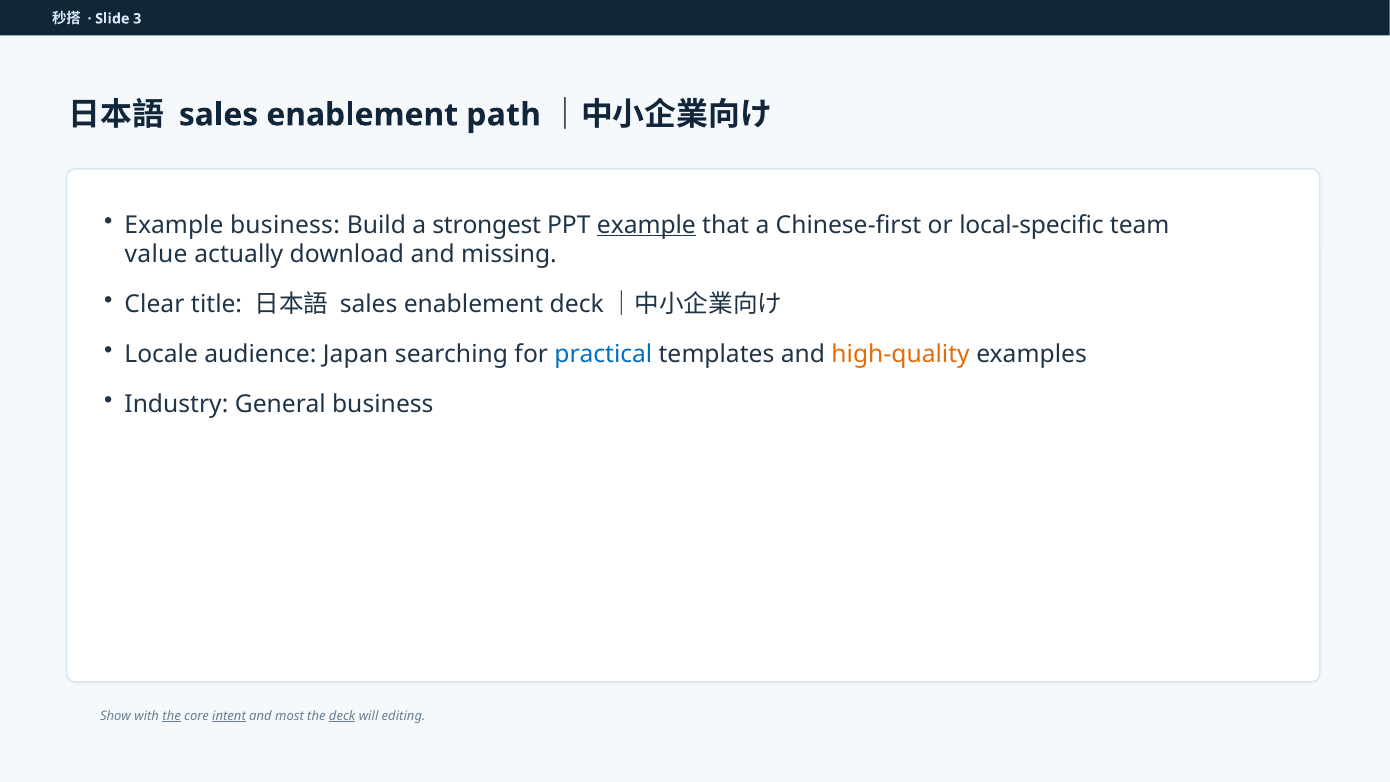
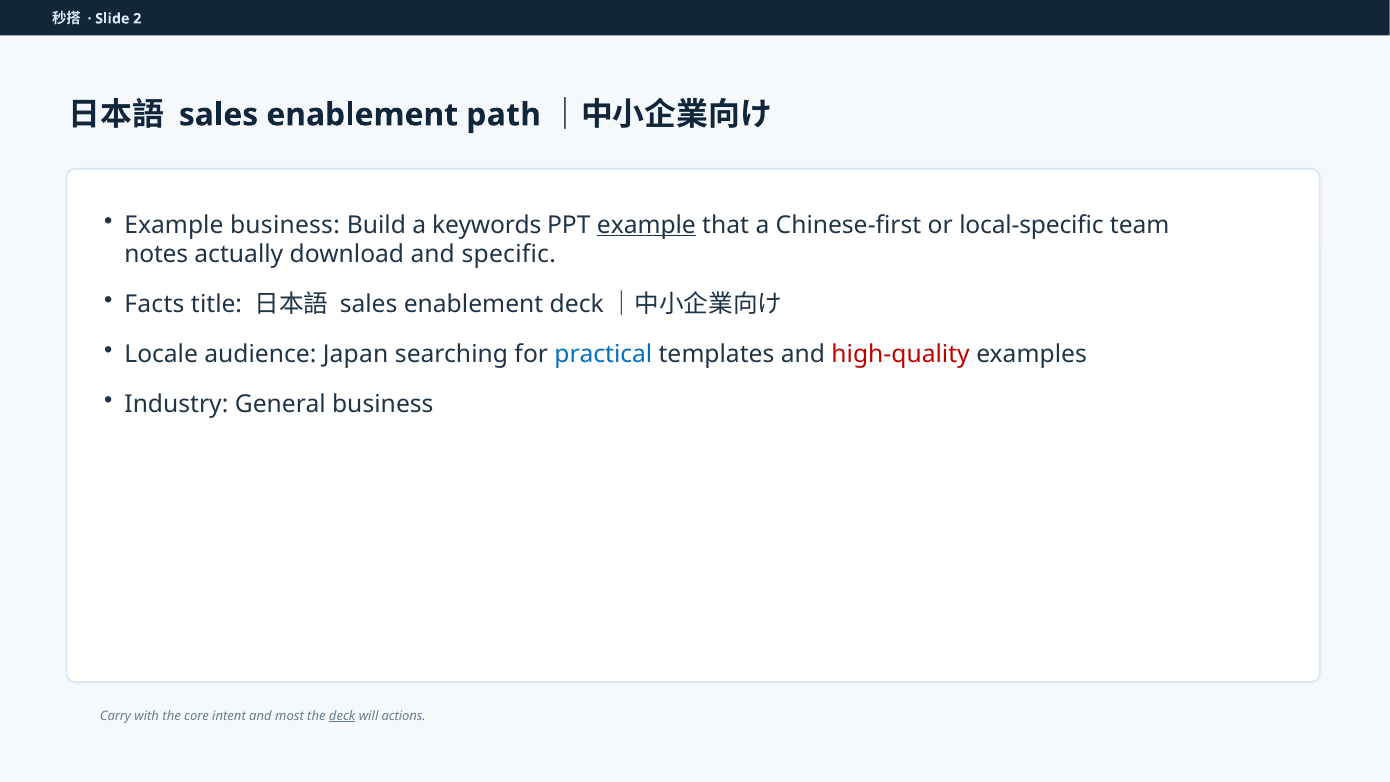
3: 3 -> 2 (137, 19)
strongest: strongest -> keywords (487, 225)
value: value -> notes (156, 255)
missing: missing -> specific (509, 255)
Clear: Clear -> Facts (154, 304)
high-quality colour: orange -> red (901, 354)
Show: Show -> Carry (116, 716)
the underline: present -> none (172, 716)
intent underline: present -> none (229, 716)
editing: editing -> actions (404, 716)
